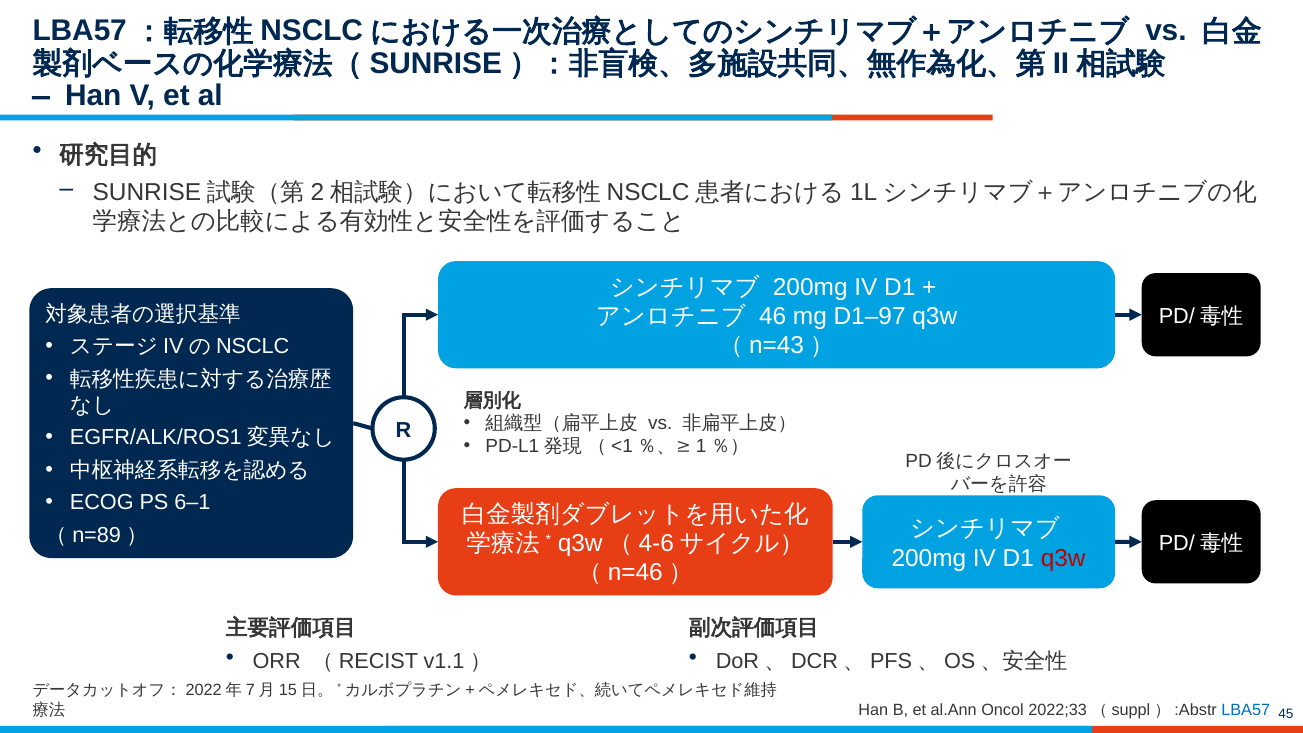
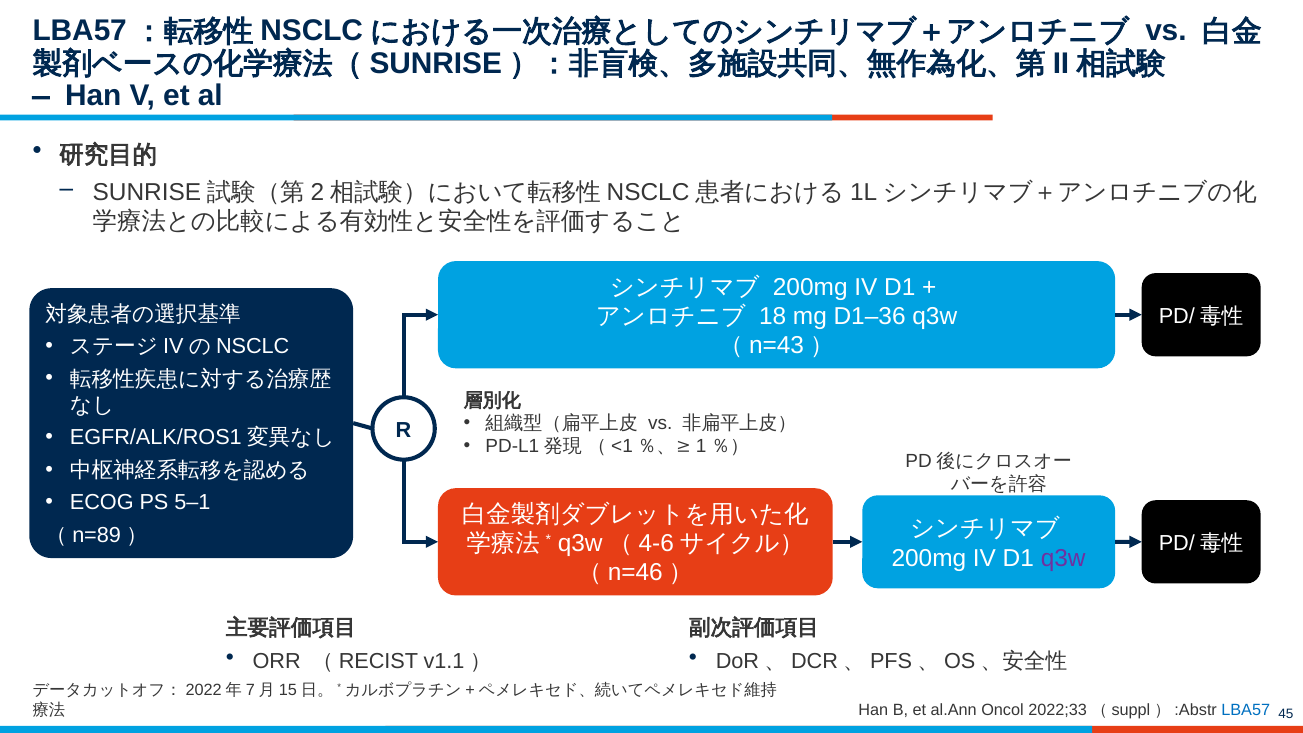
46: 46 -> 18 (773, 316)
D1–97: D1–97 -> D1–36 (870, 316)
6–1: 6–1 -> 5–1 (192, 503)
q3w colour: red -> purple (1063, 558)
